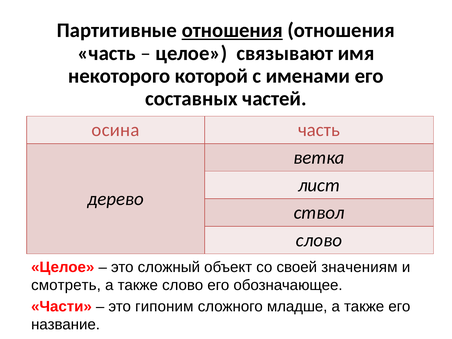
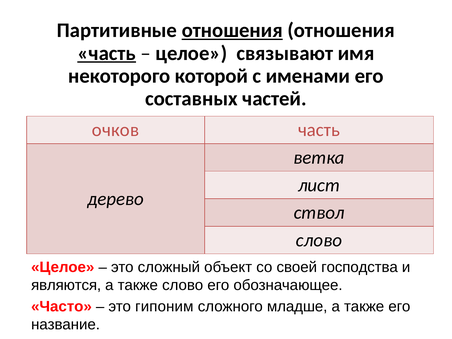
часть underline: none -> present (107, 53)
осина: осина -> очков (116, 130)
значениям: значениям -> господства (360, 267)
смотреть: смотреть -> являются (66, 285)
Части: Части -> Часто (61, 306)
